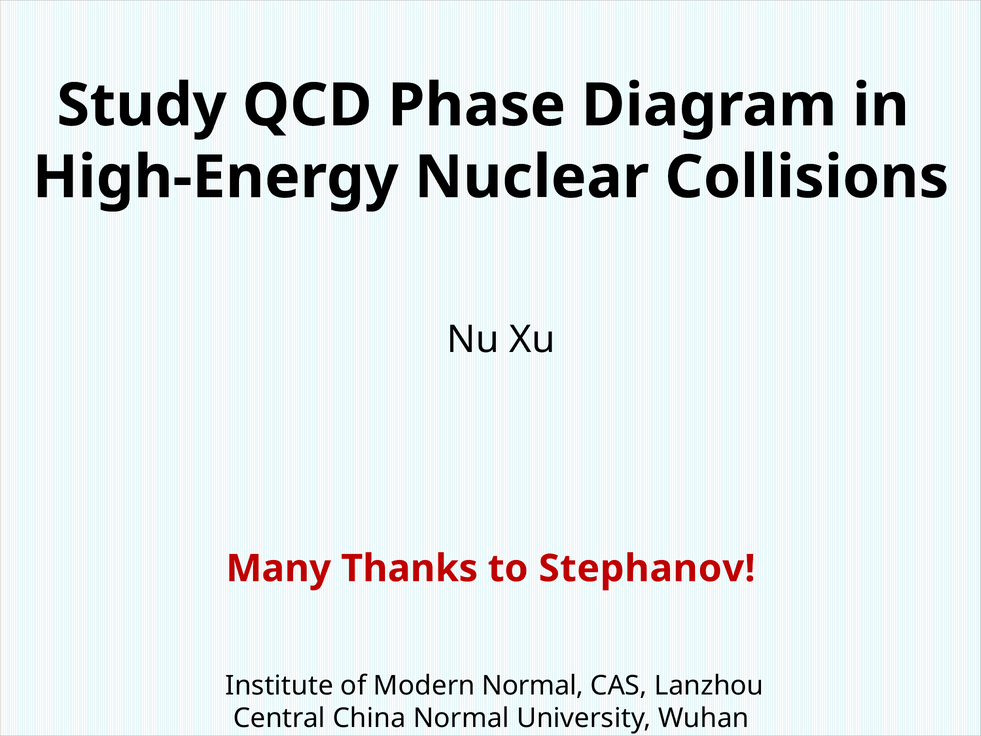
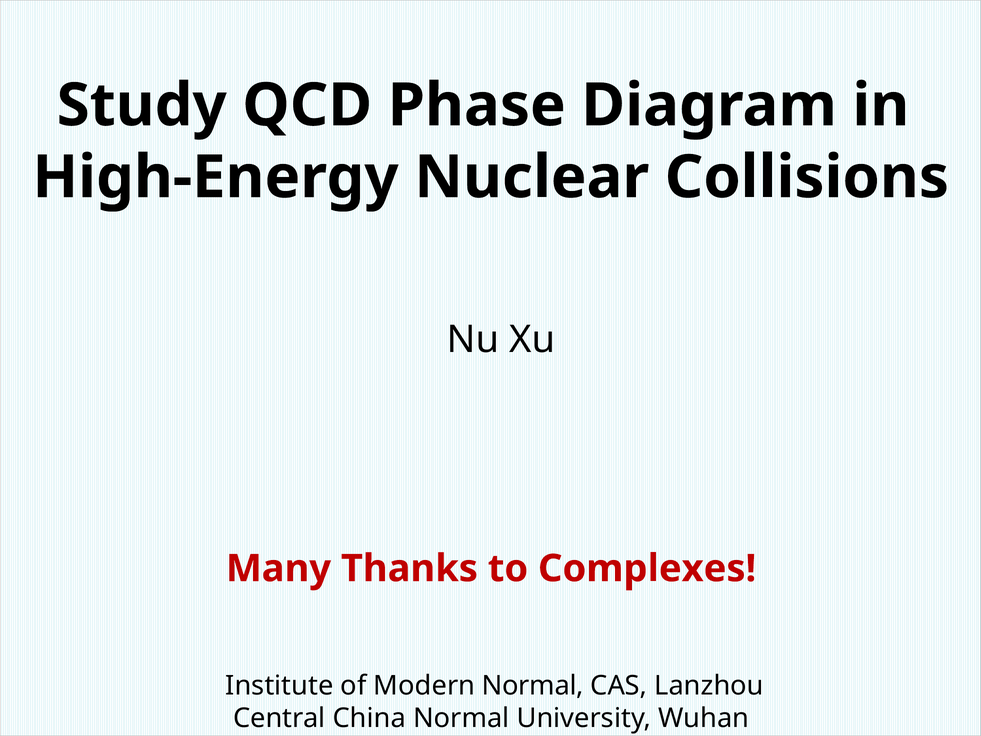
Stephanov: Stephanov -> Complexes (647, 568)
